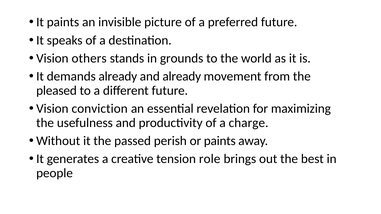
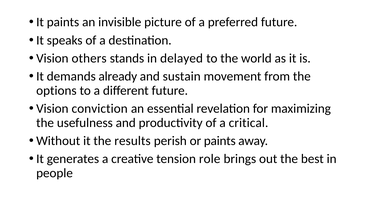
grounds: grounds -> delayed (182, 58)
and already: already -> sustain (182, 77)
pleased: pleased -> options (56, 91)
charge: charge -> critical (249, 123)
passed: passed -> results (132, 141)
